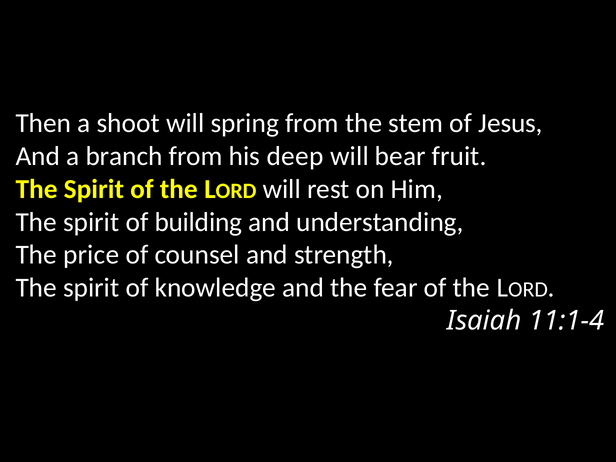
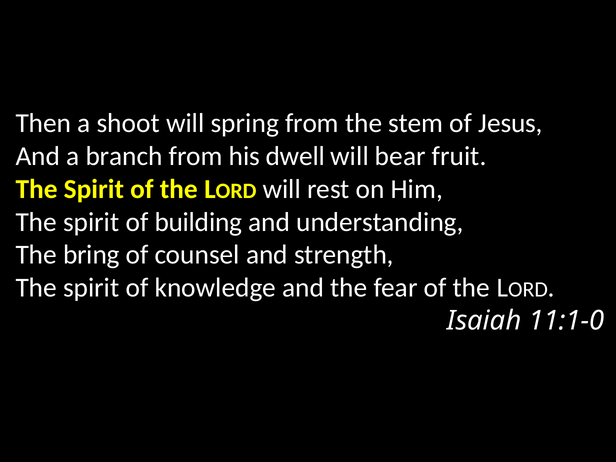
deep: deep -> dwell (295, 156)
price: price -> bring (91, 255)
11:1-4: 11:1-4 -> 11:1-0 (566, 321)
